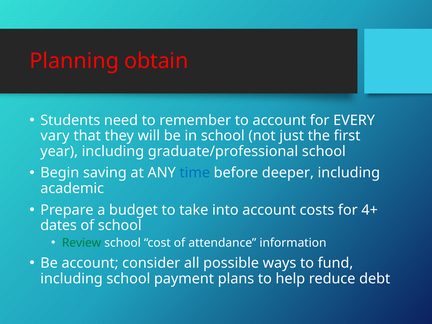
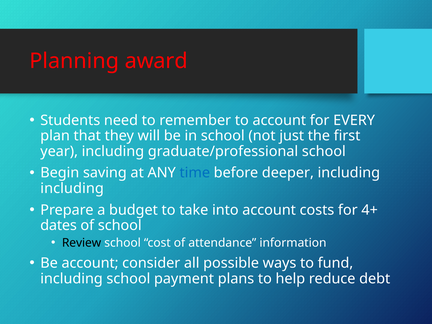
obtain: obtain -> award (156, 61)
vary: vary -> plan (55, 136)
academic: academic -> including (72, 188)
Review colour: green -> black (82, 243)
